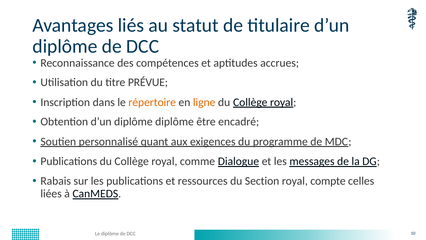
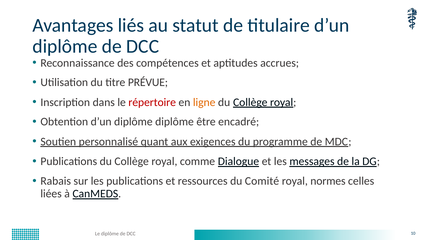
répertoire colour: orange -> red (152, 102)
Section: Section -> Comité (262, 181)
compte: compte -> normes (328, 181)
